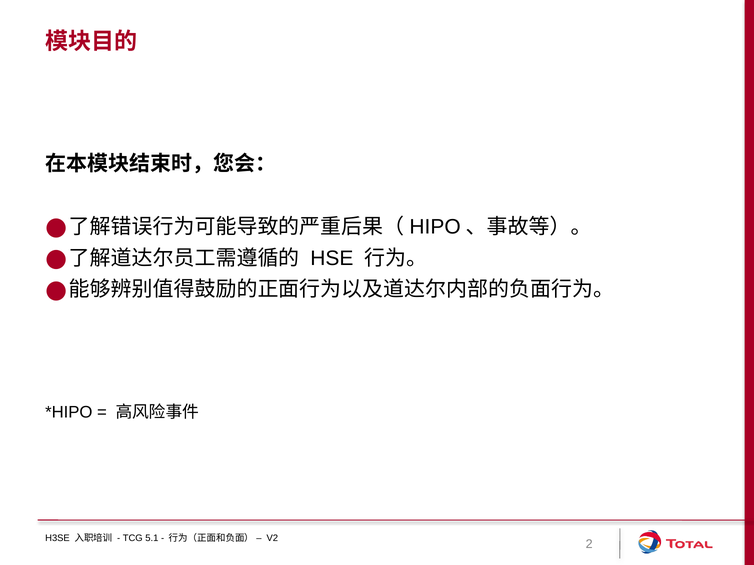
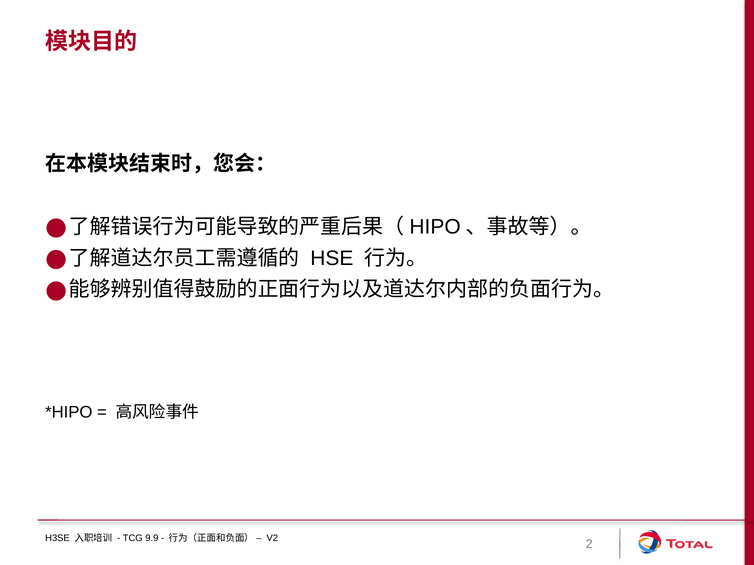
5.1: 5.1 -> 9.9 (152, 539)
